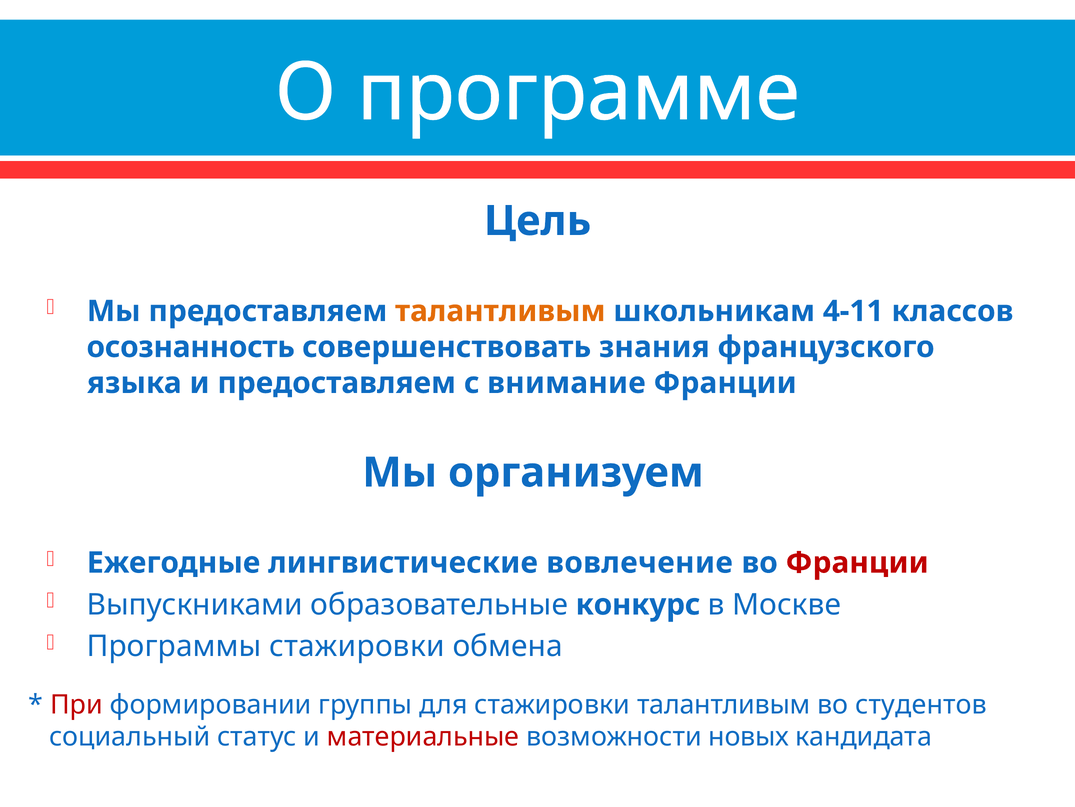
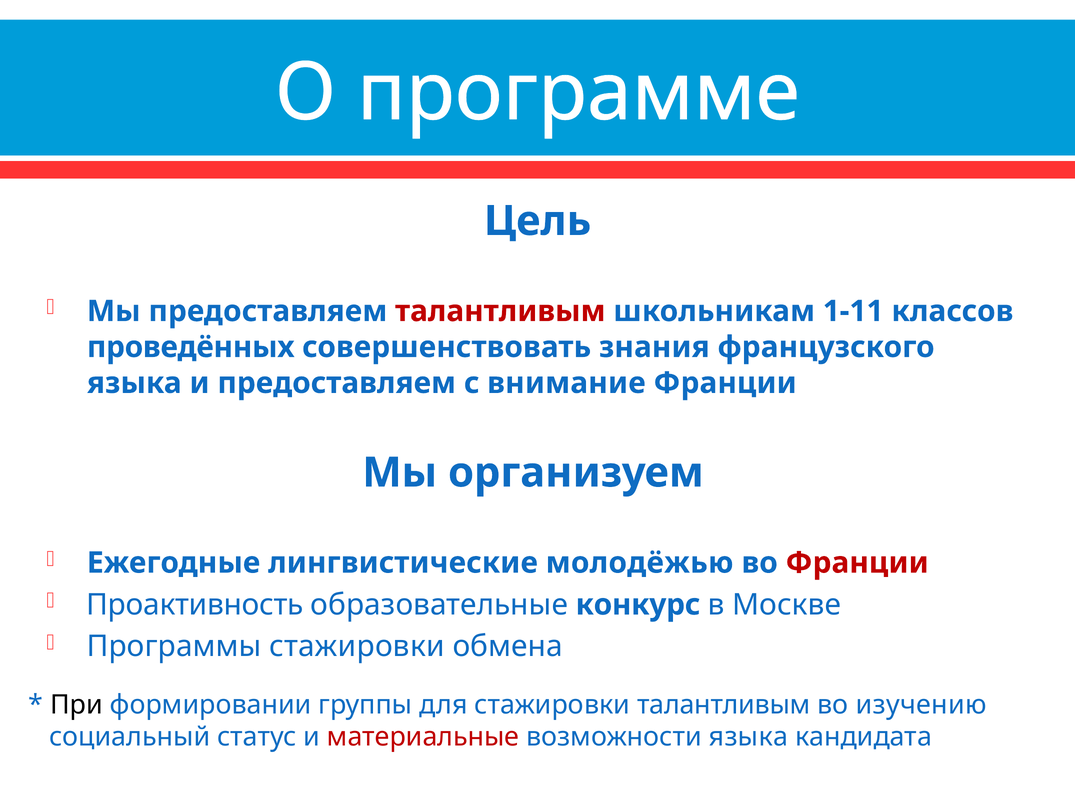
талантливым colour: orange -> red (500, 311)
4-11: 4-11 -> 1-11 (853, 311)
осознанность: осознанность -> проведённых (191, 347)
вовлечение: вовлечение -> молодёжью (640, 562)
Выпускниками: Выпускниками -> Проактивность (195, 604)
При colour: red -> black (76, 704)
студентов: студентов -> изучению (921, 704)
возможности новых: новых -> языка (748, 736)
